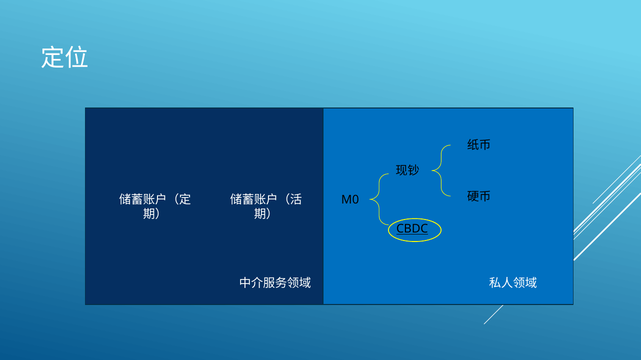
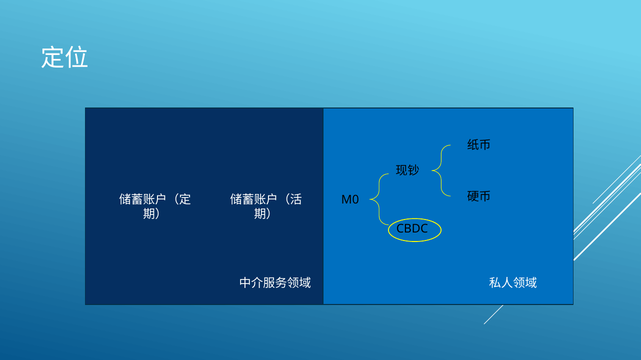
CBDC underline: present -> none (412, 229)
